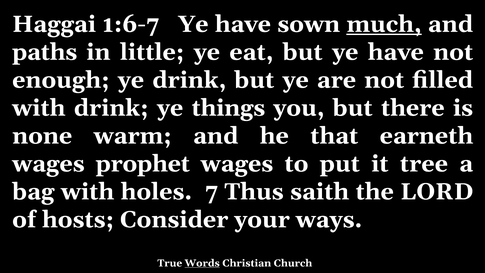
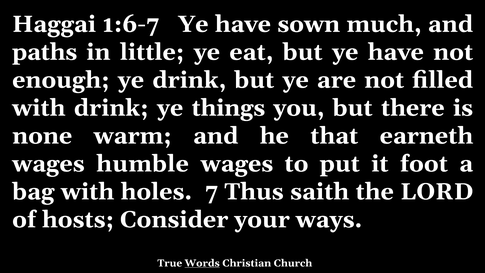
much underline: present -> none (384, 24)
prophet: prophet -> humble (143, 164)
tree: tree -> foot (424, 164)
